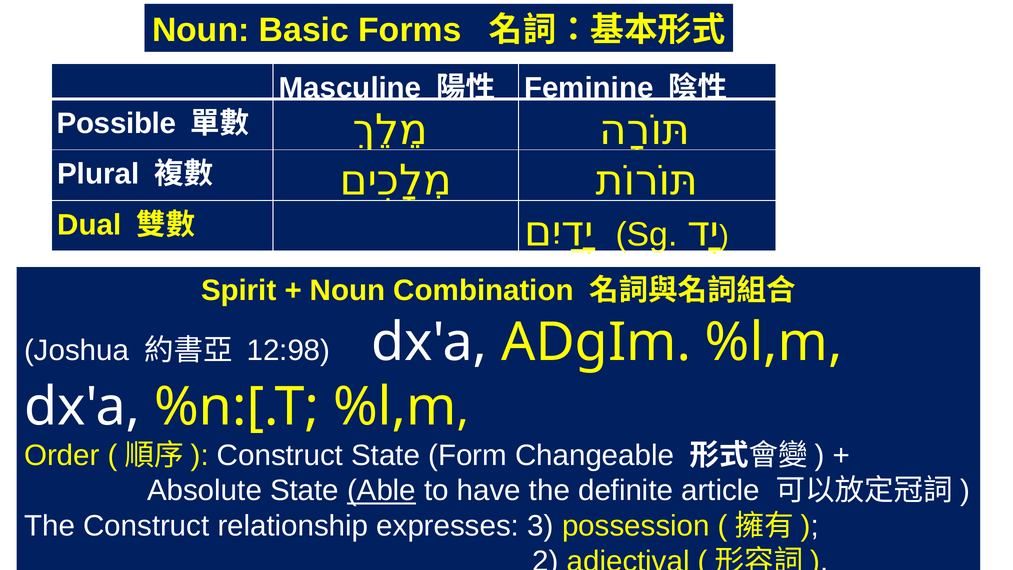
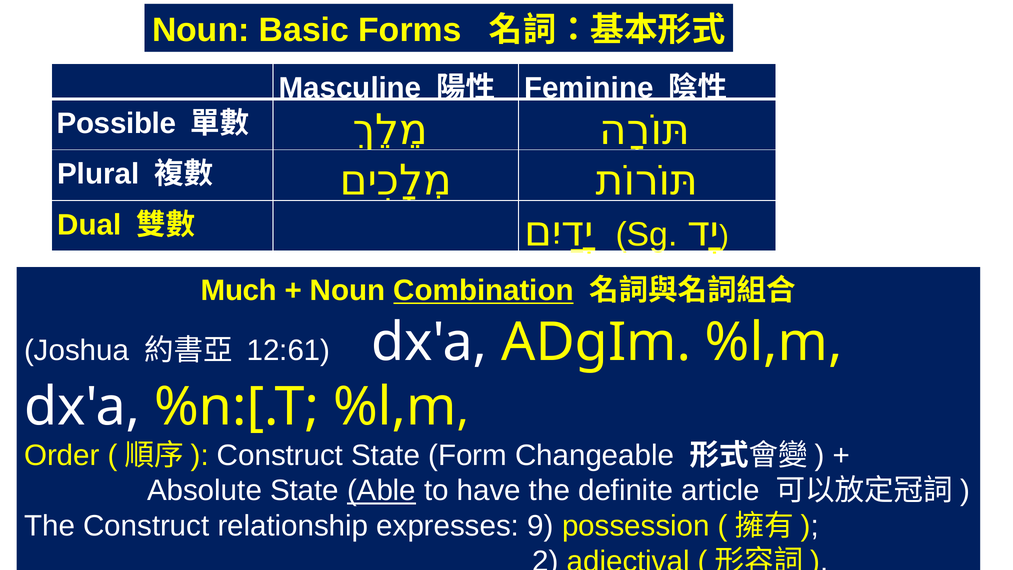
Spirit: Spirit -> Much (239, 291)
Combination underline: none -> present (484, 291)
12:98: 12:98 -> 12:61 (288, 350)
3: 3 -> 9 (540, 526)
